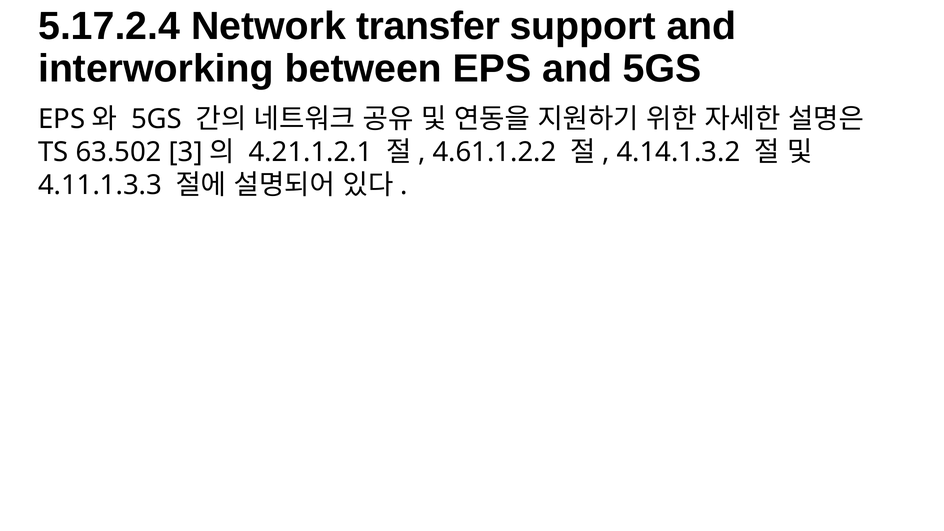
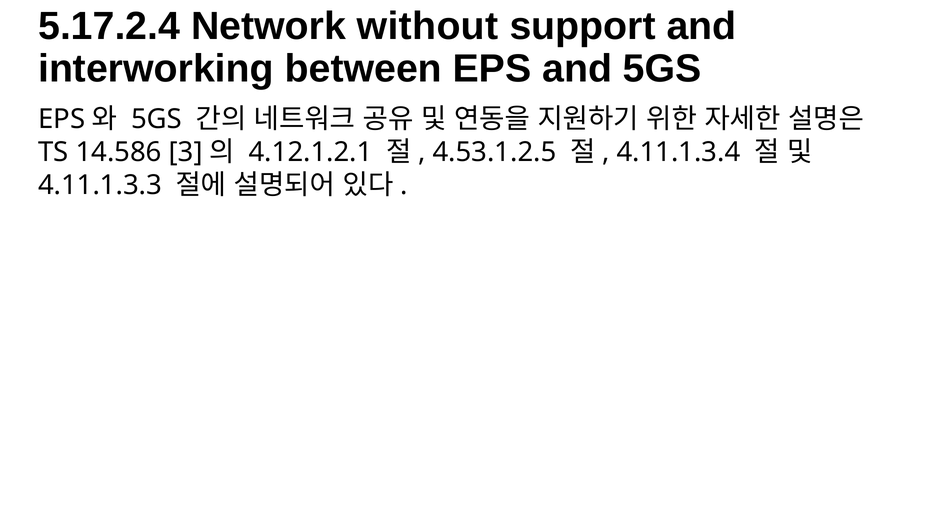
transfer: transfer -> without (428, 26)
63.502: 63.502 -> 14.586 (119, 152)
4.21.1.2.1: 4.21.1.2.1 -> 4.12.1.2.1 (311, 152)
4.61.1.2.2: 4.61.1.2.2 -> 4.53.1.2.5 (495, 152)
4.14.1.3.2: 4.14.1.3.2 -> 4.11.1.3.4 (678, 152)
